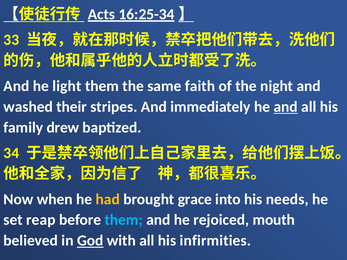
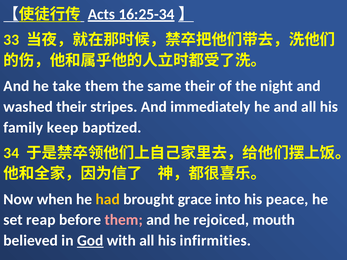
light: light -> take (67, 86)
same faith: faith -> their (200, 86)
and underline: present -> none (286, 107)
drew: drew -> keep (63, 128)
needs: needs -> peace (287, 199)
them colour: light blue -> pink (124, 220)
